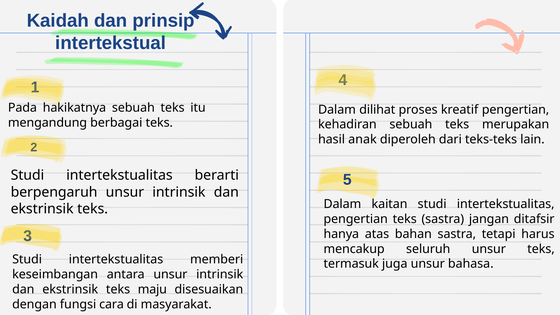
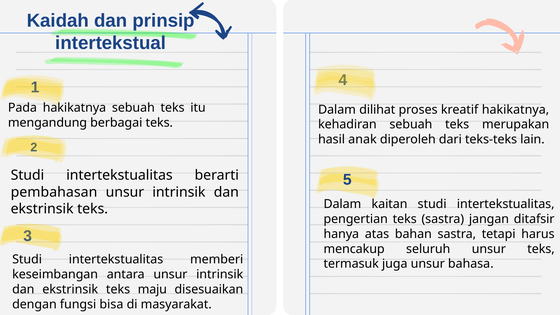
kreatif pengertian: pengertian -> hakikatnya (515, 110)
berpengaruh: berpengaruh -> pembahasan (54, 192)
cara: cara -> bisa (111, 304)
